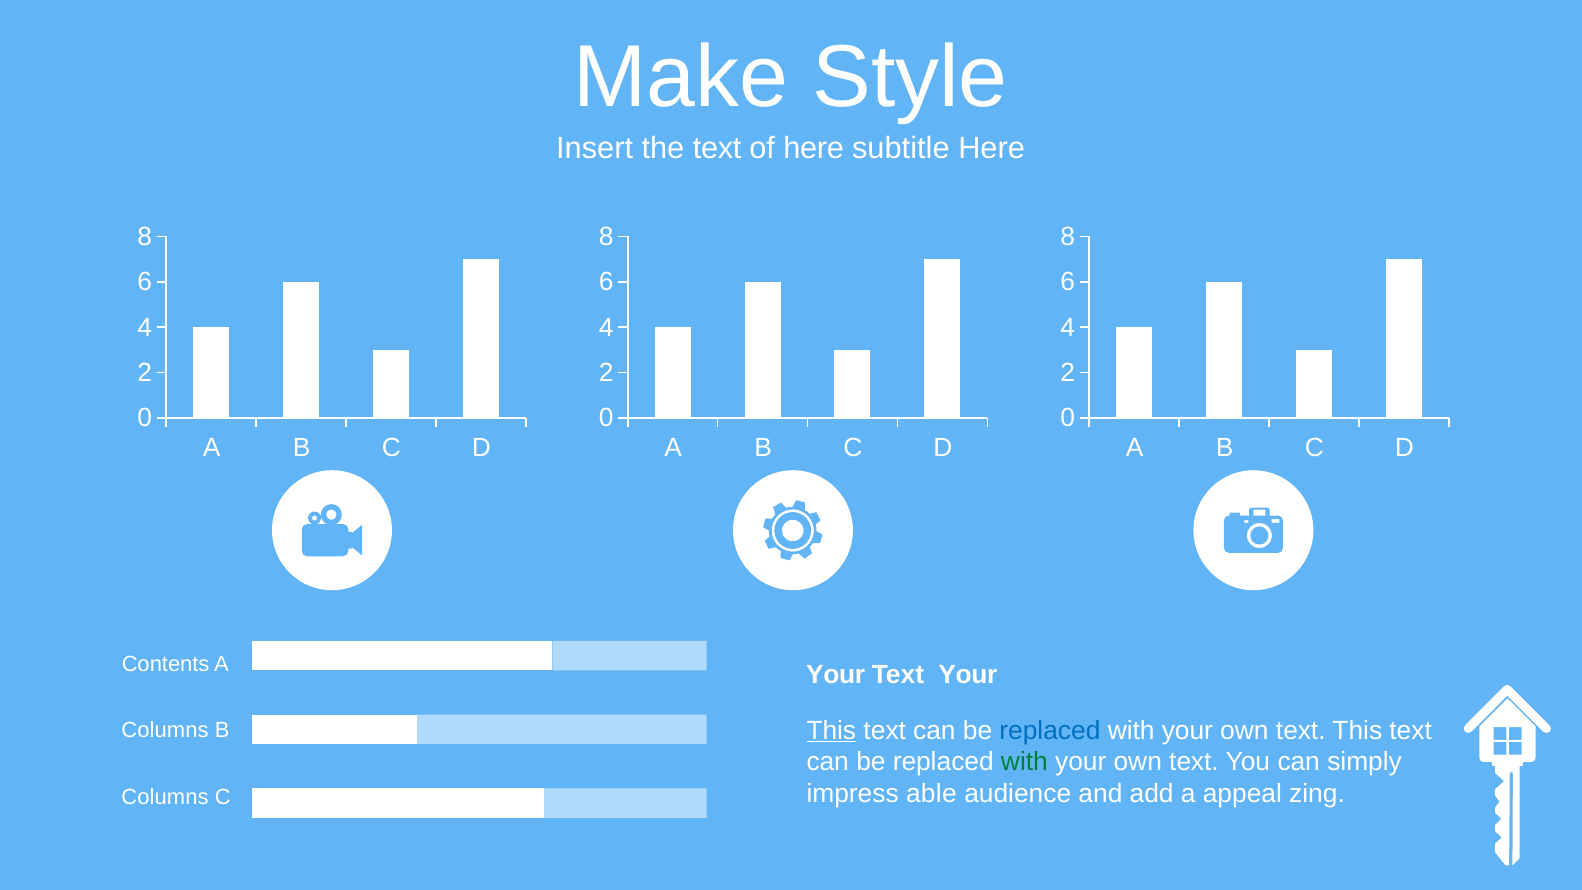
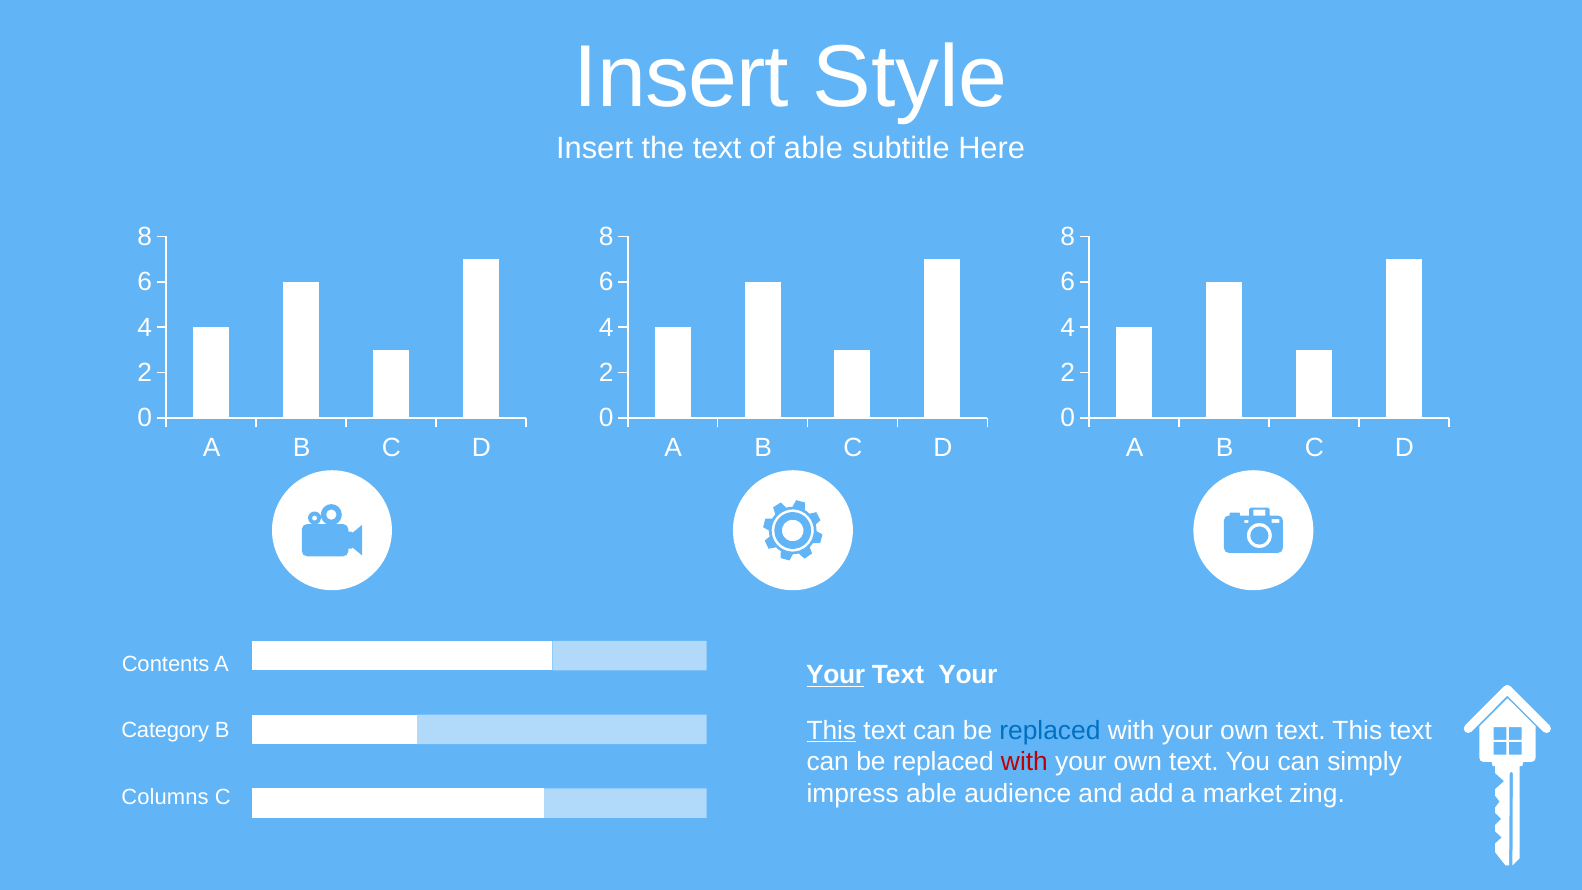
Make: Make -> Insert (682, 77)
of here: here -> able (813, 148)
Your underline: none -> present (836, 675)
Columns: Columns -> Category (165, 731)
with colour: green -> red (1024, 762)
appeal: appeal -> market (1242, 794)
